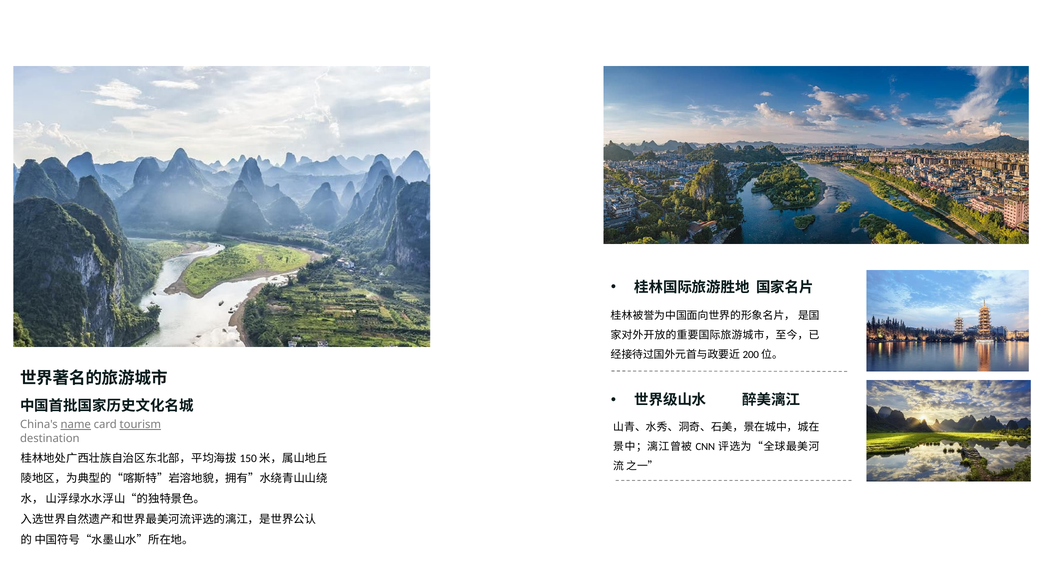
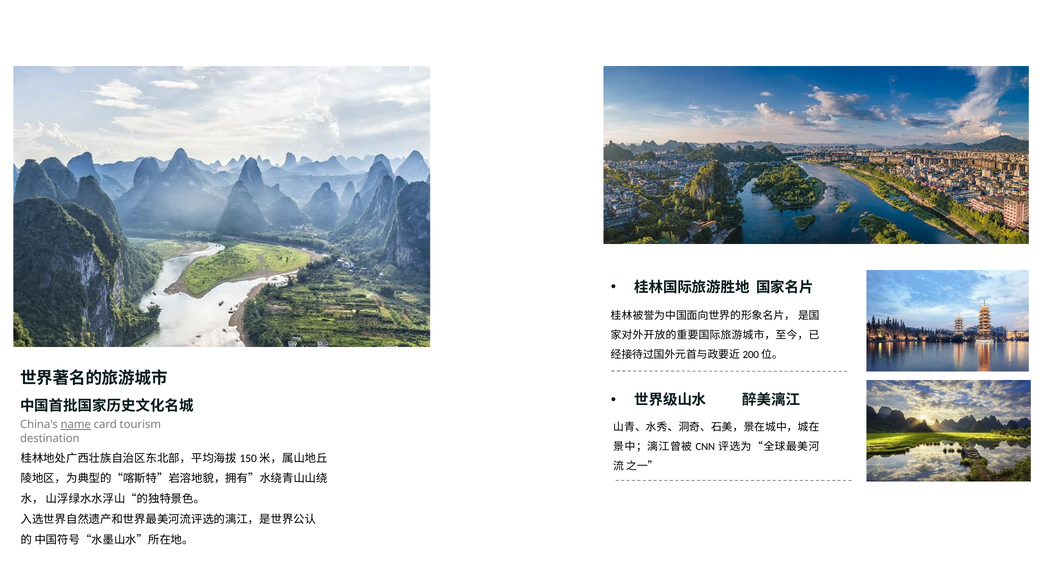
tourism underline: present -> none (140, 425)
